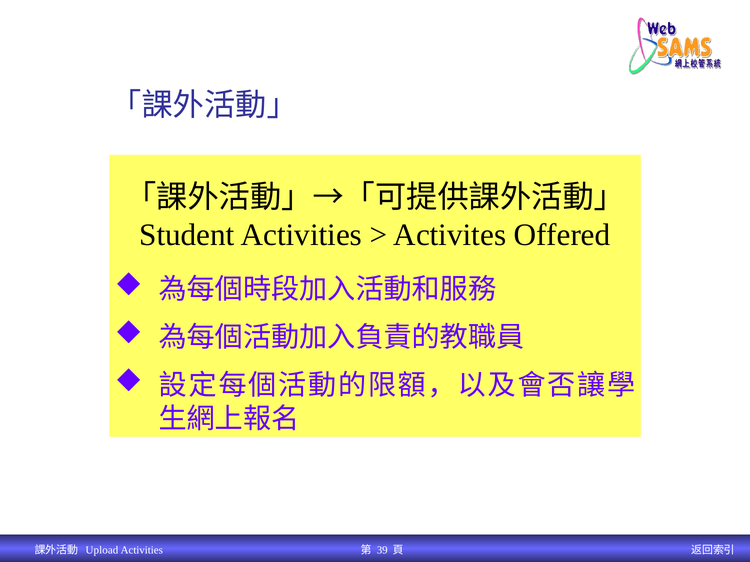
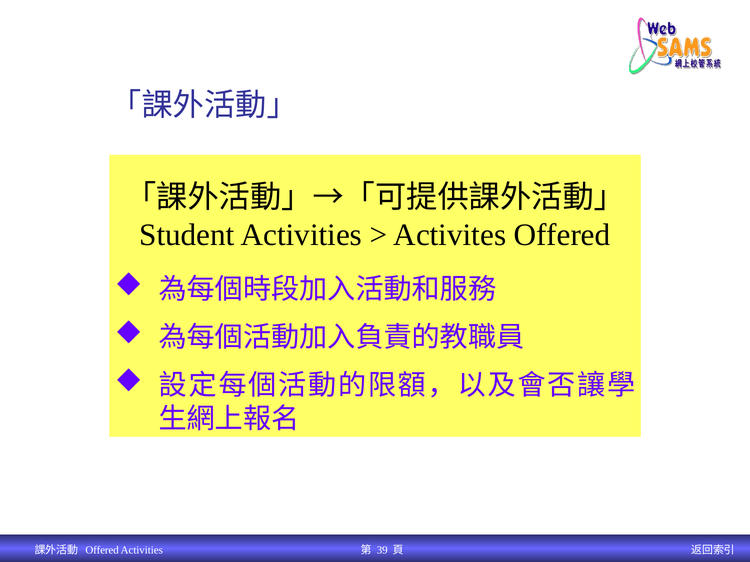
Upload: Upload -> Offered (102, 551)
